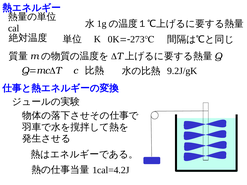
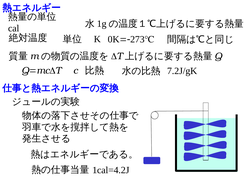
9.2J/gK: 9.2J/gK -> 7.2J/gK (182, 71)
